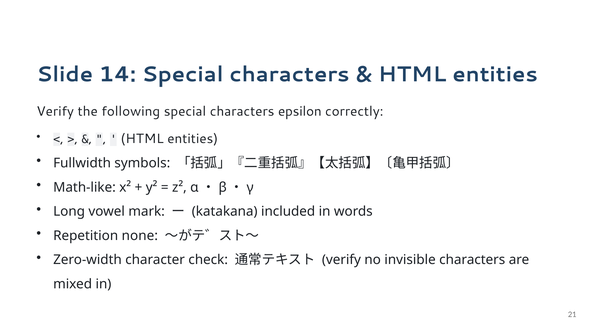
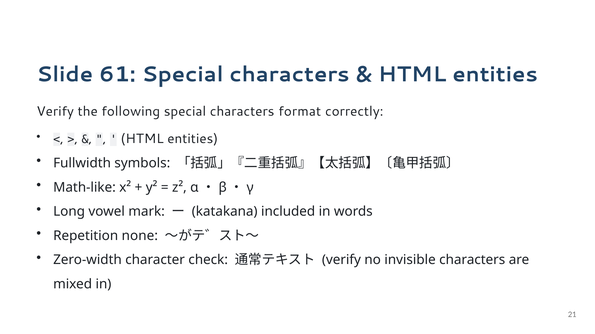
14: 14 -> 61 (118, 74)
epsilon: epsilon -> format (300, 112)
